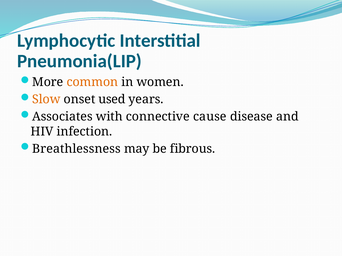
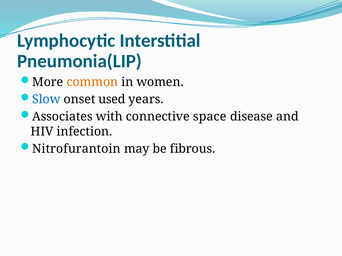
Slow colour: orange -> blue (46, 100)
cause: cause -> space (210, 117)
Breathlessness: Breathlessness -> Nitrofurantoin (76, 149)
